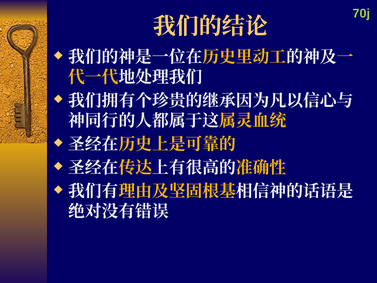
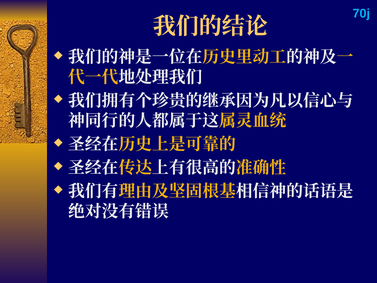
70j colour: light green -> light blue (361, 13)
